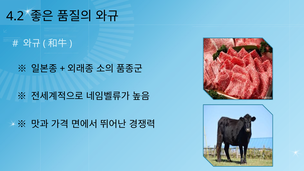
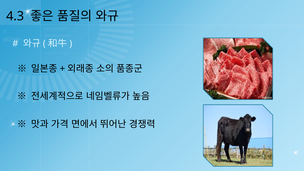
4.2: 4.2 -> 4.3 (15, 16)
